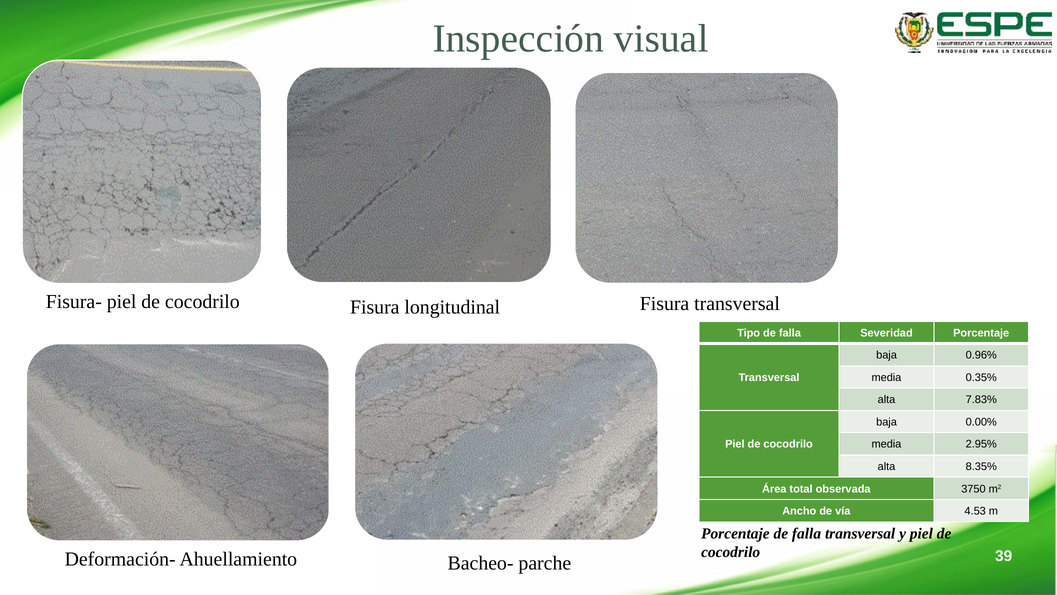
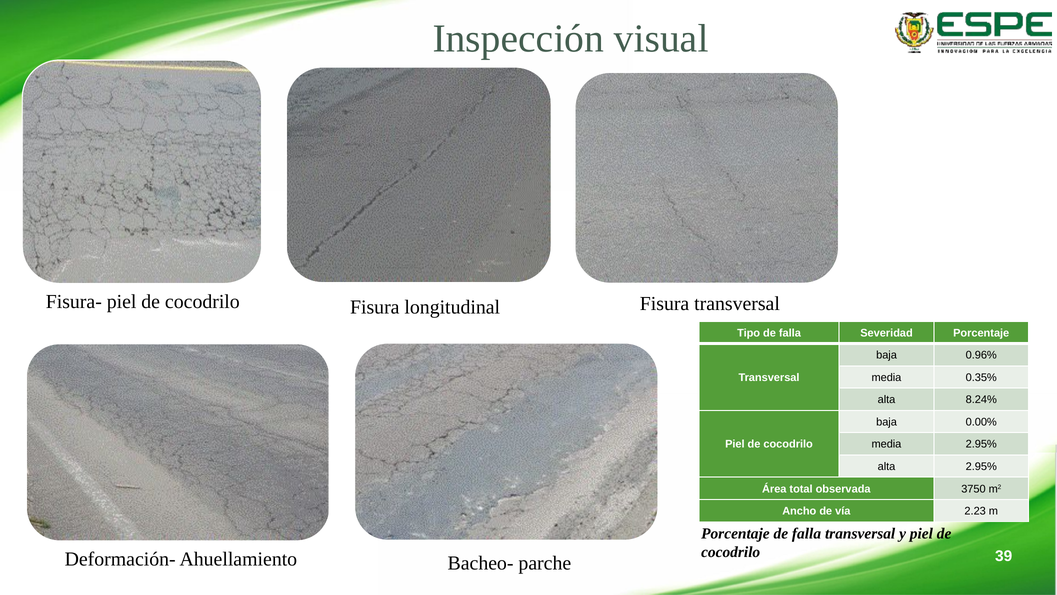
7.83%: 7.83% -> 8.24% (981, 400)
alta 8.35%: 8.35% -> 2.95% (981, 466)
4.53: 4.53 -> 2.23 (975, 511)
